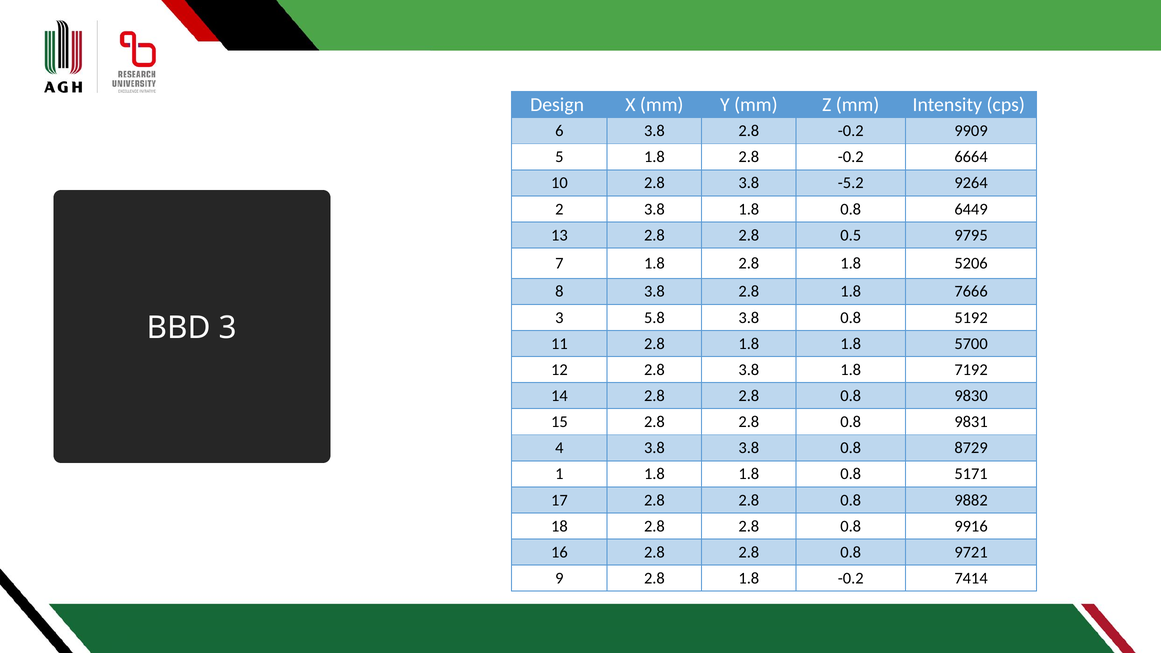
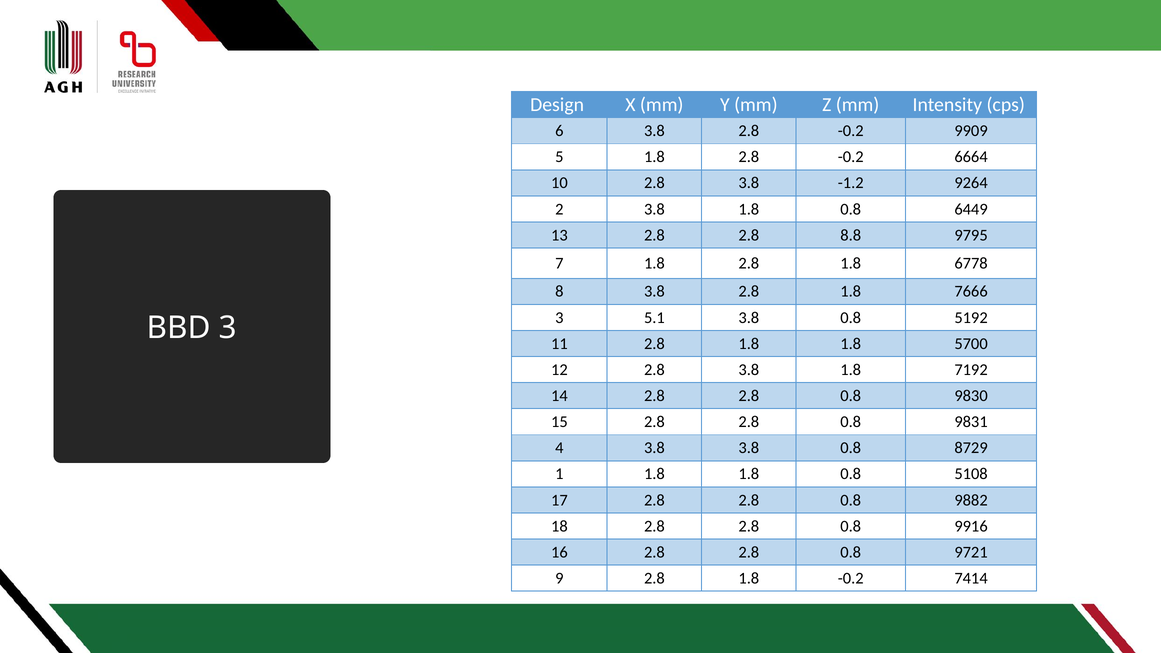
-5.2: -5.2 -> -1.2 (851, 183)
0.5: 0.5 -> 8.8 (851, 235)
5206: 5206 -> 6778 (971, 263)
5.8: 5.8 -> 5.1 (654, 318)
5171: 5171 -> 5108 (971, 474)
